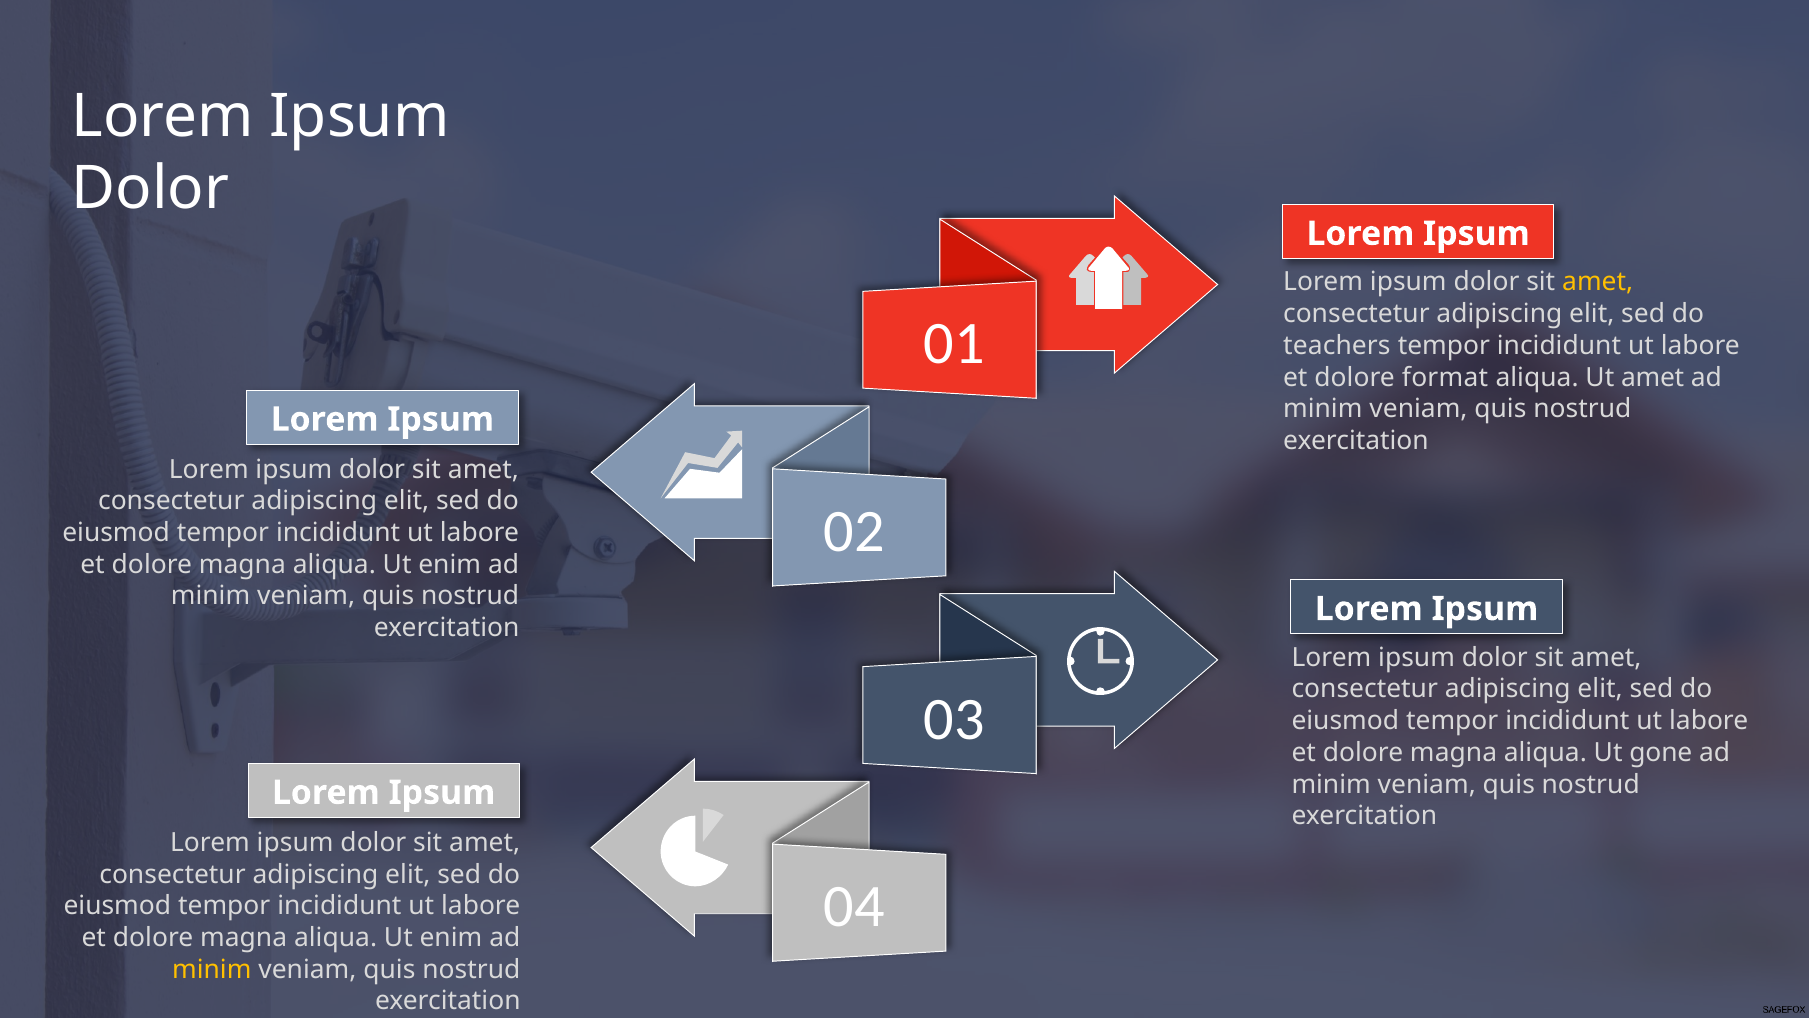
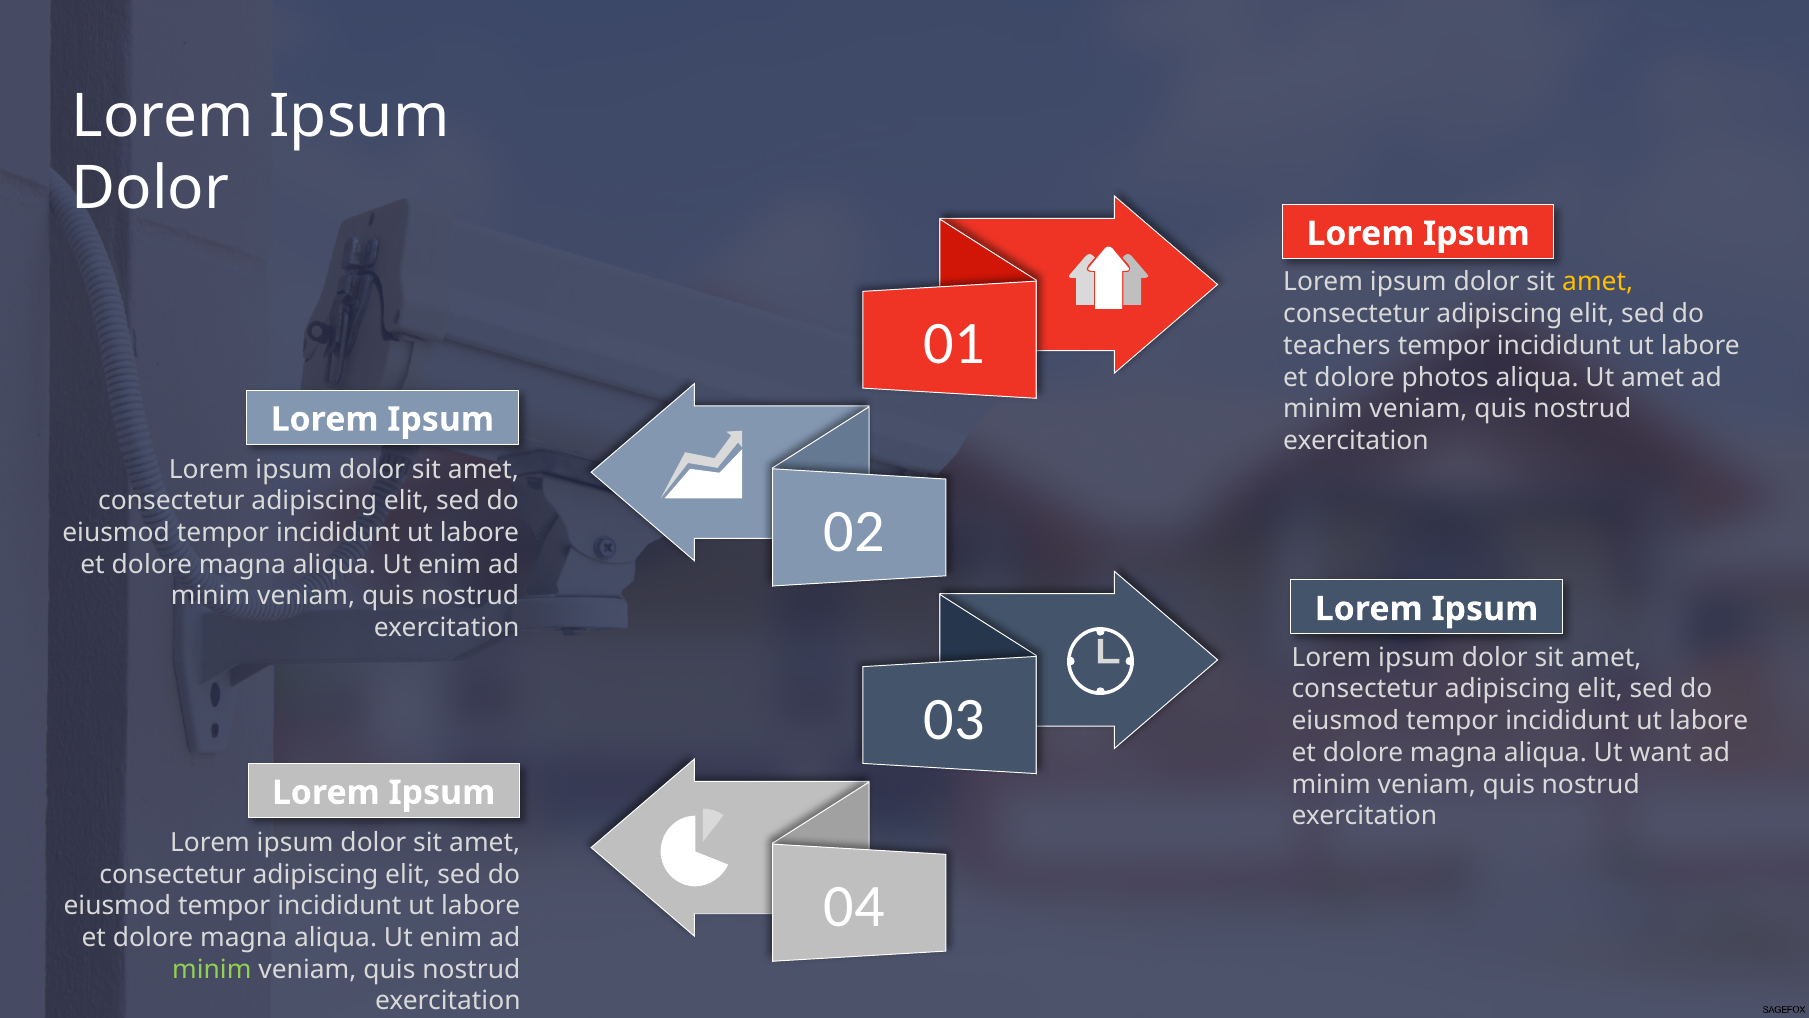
format: format -> photos (1445, 377)
gone: gone -> want (1661, 752)
minim colour: yellow -> light green (212, 969)
